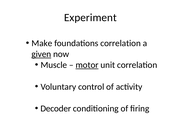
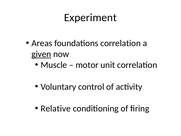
Make: Make -> Areas (42, 43)
motor underline: present -> none (87, 65)
Decoder: Decoder -> Relative (56, 108)
